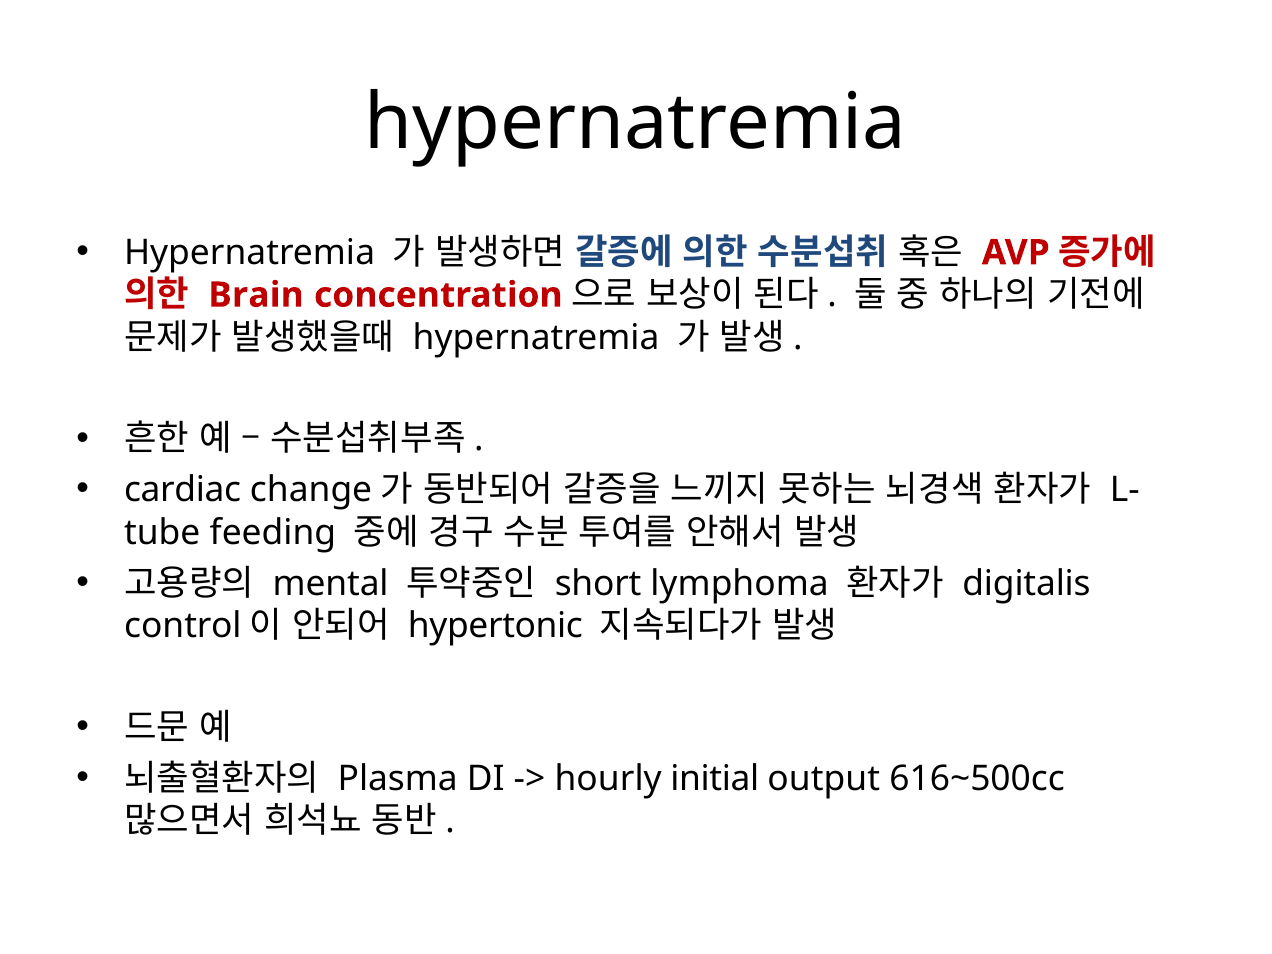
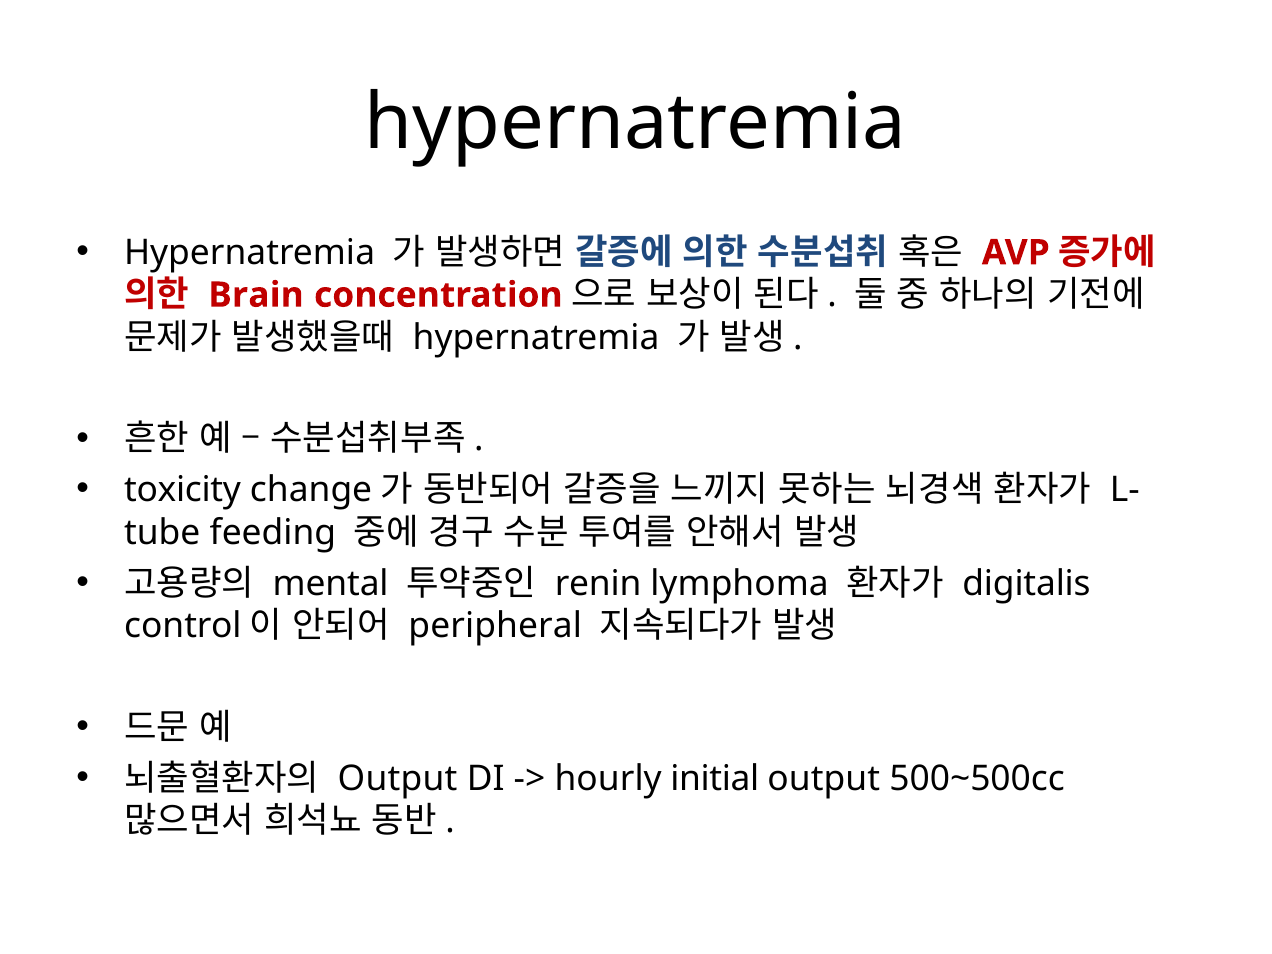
cardiac: cardiac -> toxicity (182, 490)
short: short -> renin (598, 583)
hypertonic: hypertonic -> peripheral (495, 626)
Plasma: Plasma -> Output (398, 778)
616~500cc: 616~500cc -> 500~500cc (977, 778)
